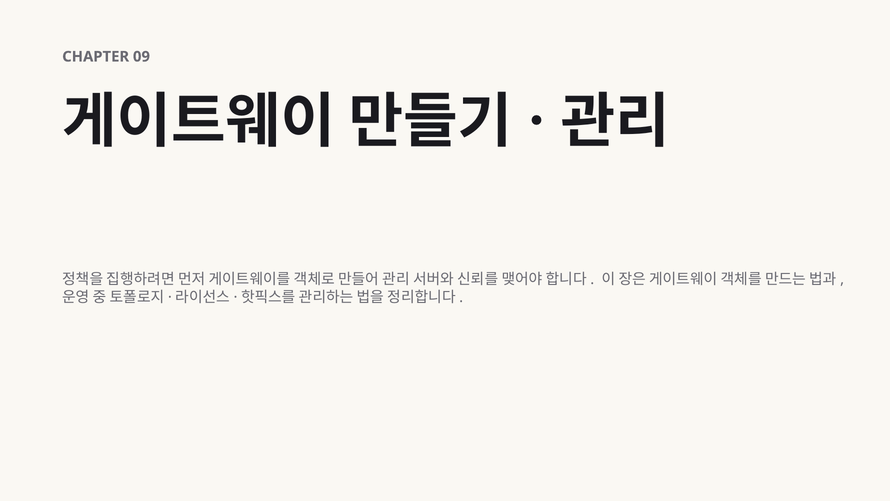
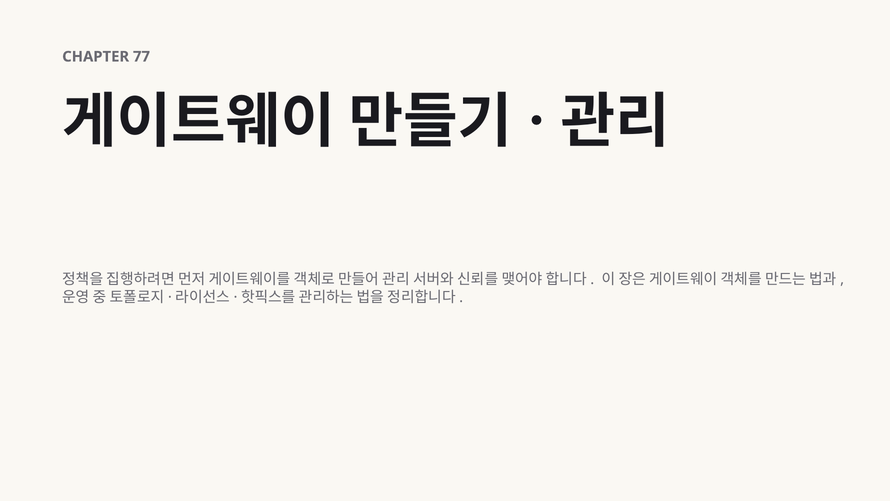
09: 09 -> 77 (141, 57)
